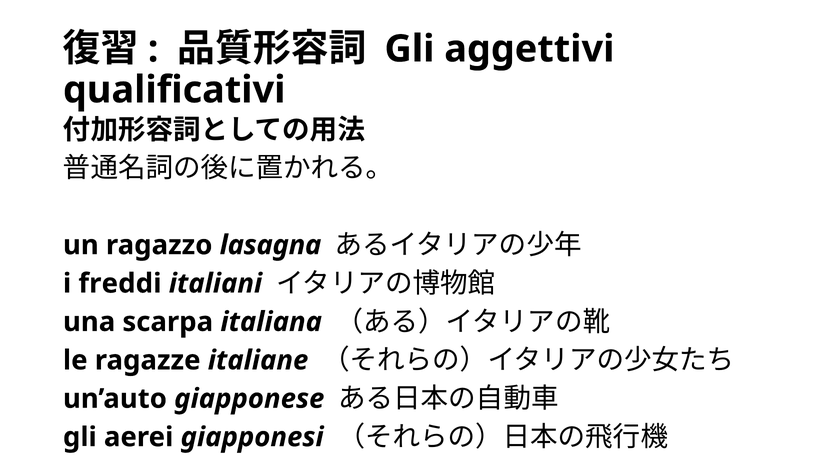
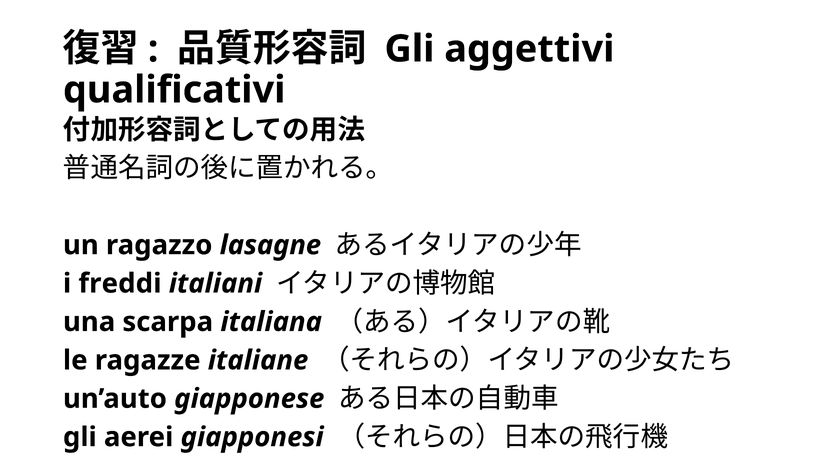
lasagna: lasagna -> lasagne (270, 245)
